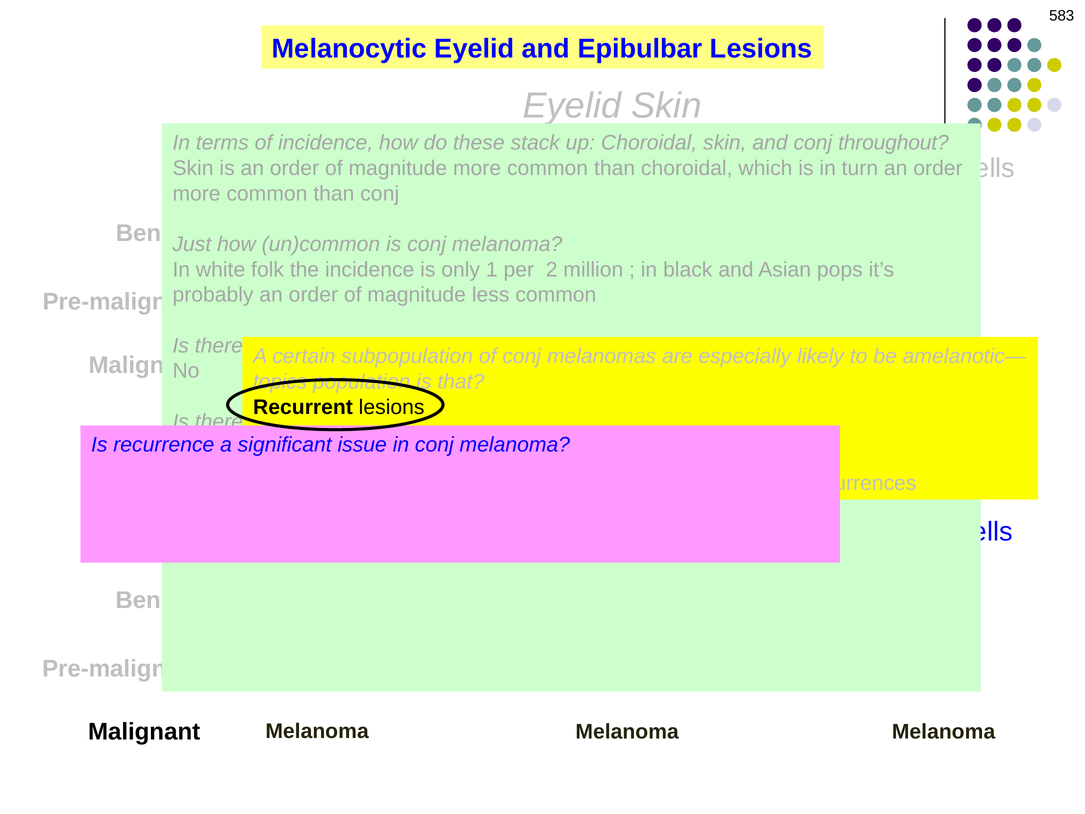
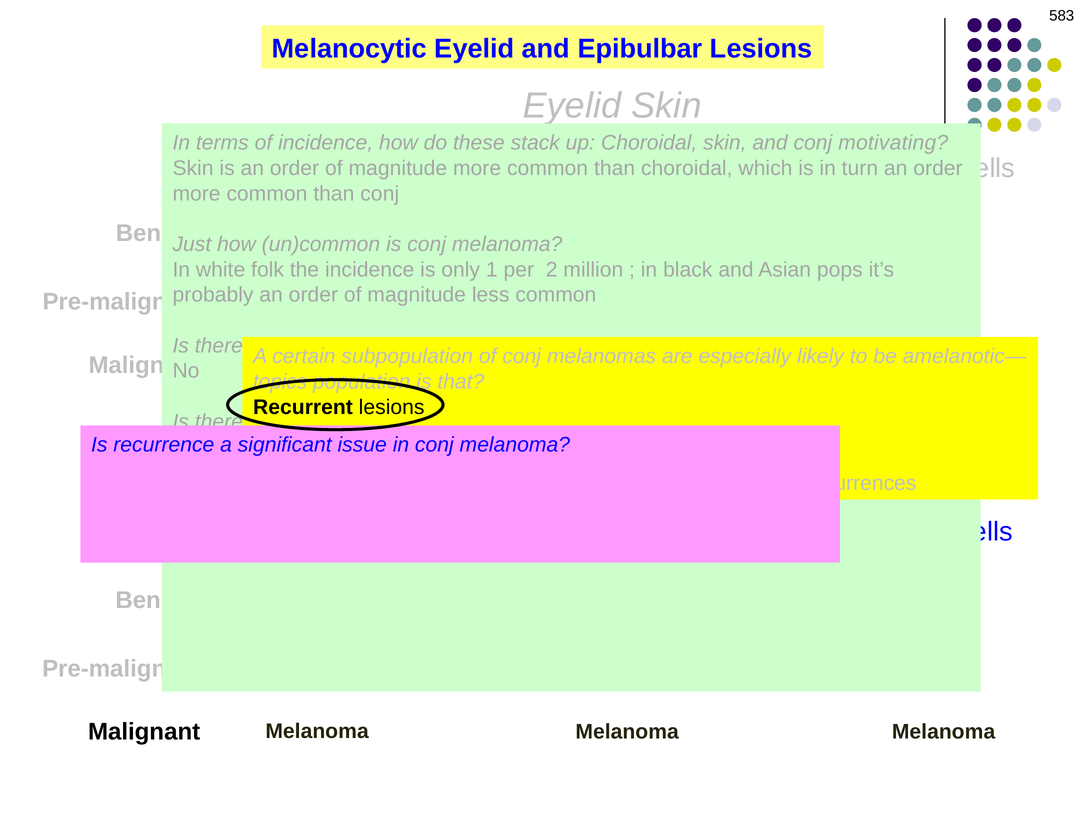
throughout: throughout -> motivating (893, 143)
